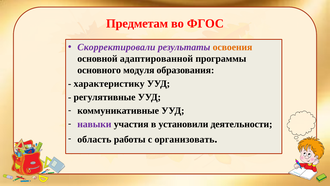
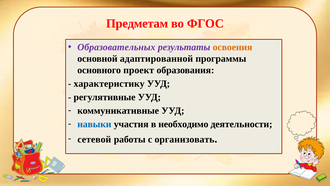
Скорректировали: Скорректировали -> Образовательных (116, 47)
модуля: модуля -> проект (139, 70)
навыки colour: purple -> blue (94, 124)
установили: установили -> необходимо (183, 124)
область: область -> сетевой (94, 139)
